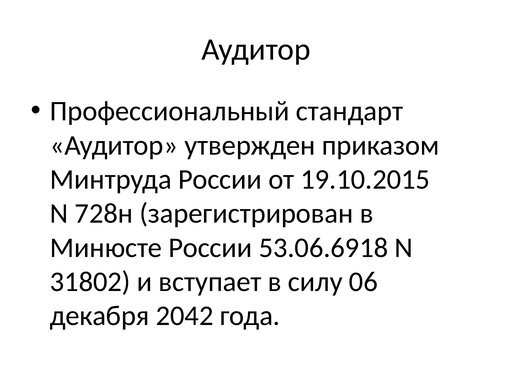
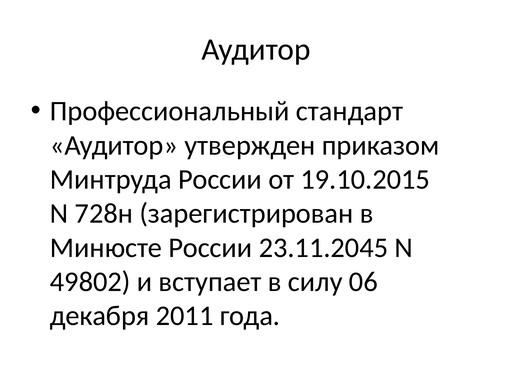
53.06.6918: 53.06.6918 -> 23.11.2045 (323, 248)
31802: 31802 -> 49802 (90, 282)
2042: 2042 -> 2011 (185, 316)
